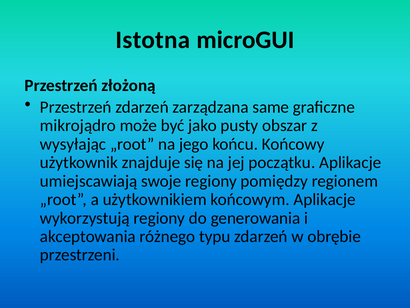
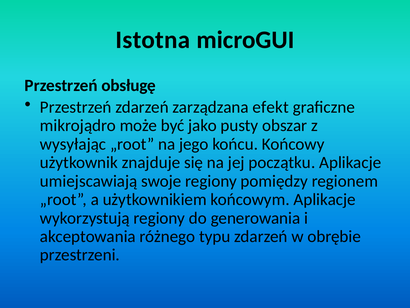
złożoną: złożoną -> obsługę (129, 85)
same: same -> efekt (271, 107)
